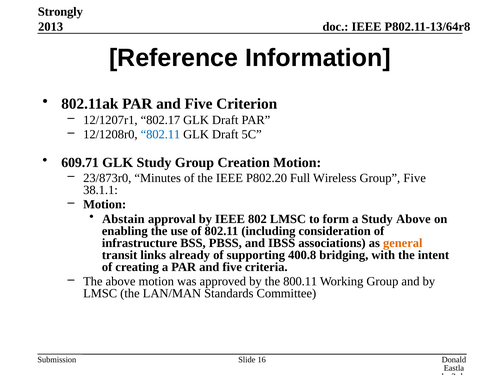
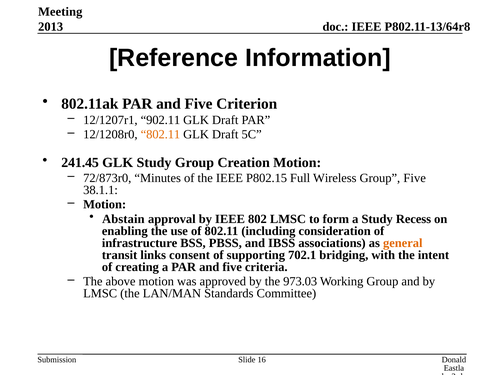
Strongly: Strongly -> Meeting (60, 12)
802.17: 802.17 -> 902.11 (160, 120)
802.11 colour: blue -> orange (160, 134)
609.71: 609.71 -> 241.45 (80, 163)
23/873r0: 23/873r0 -> 72/873r0 (107, 178)
P802.20: P802.20 -> P802.15 (267, 178)
Study Above: Above -> Recess (413, 219)
already: already -> consent (190, 255)
400.8: 400.8 -> 702.1 (302, 255)
800.11: 800.11 -> 973.03 (300, 281)
